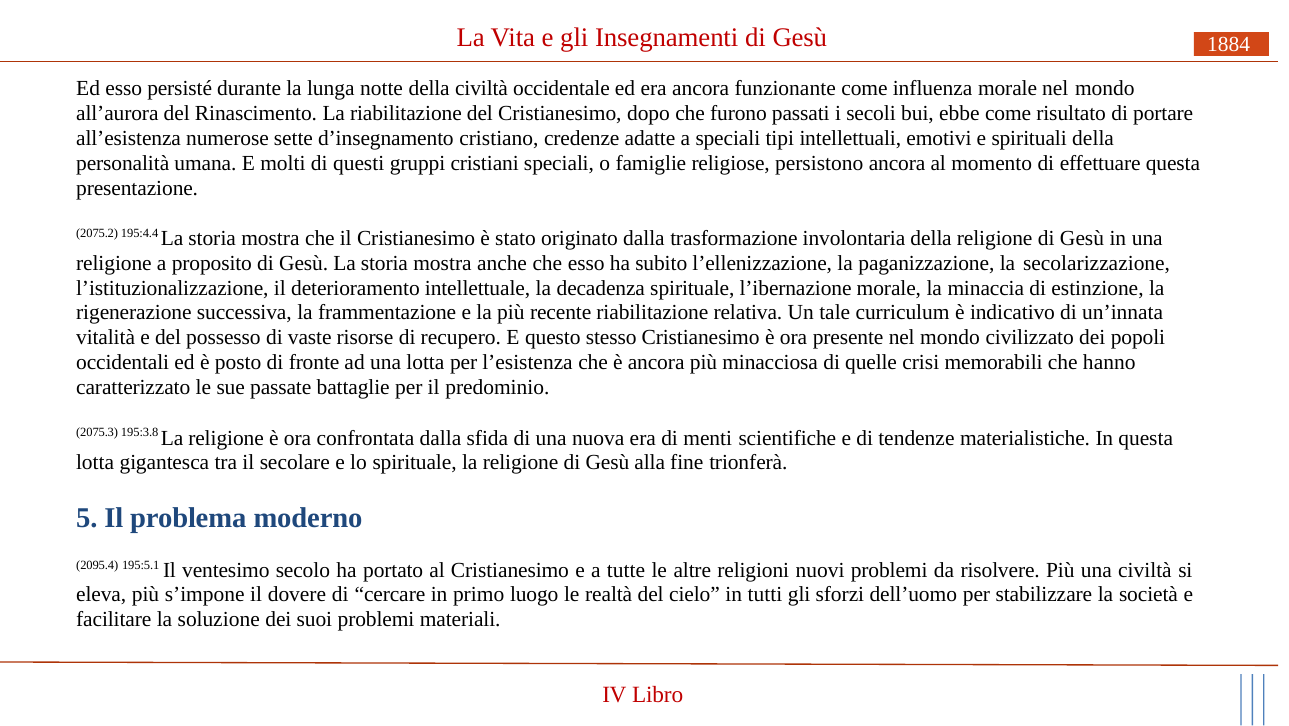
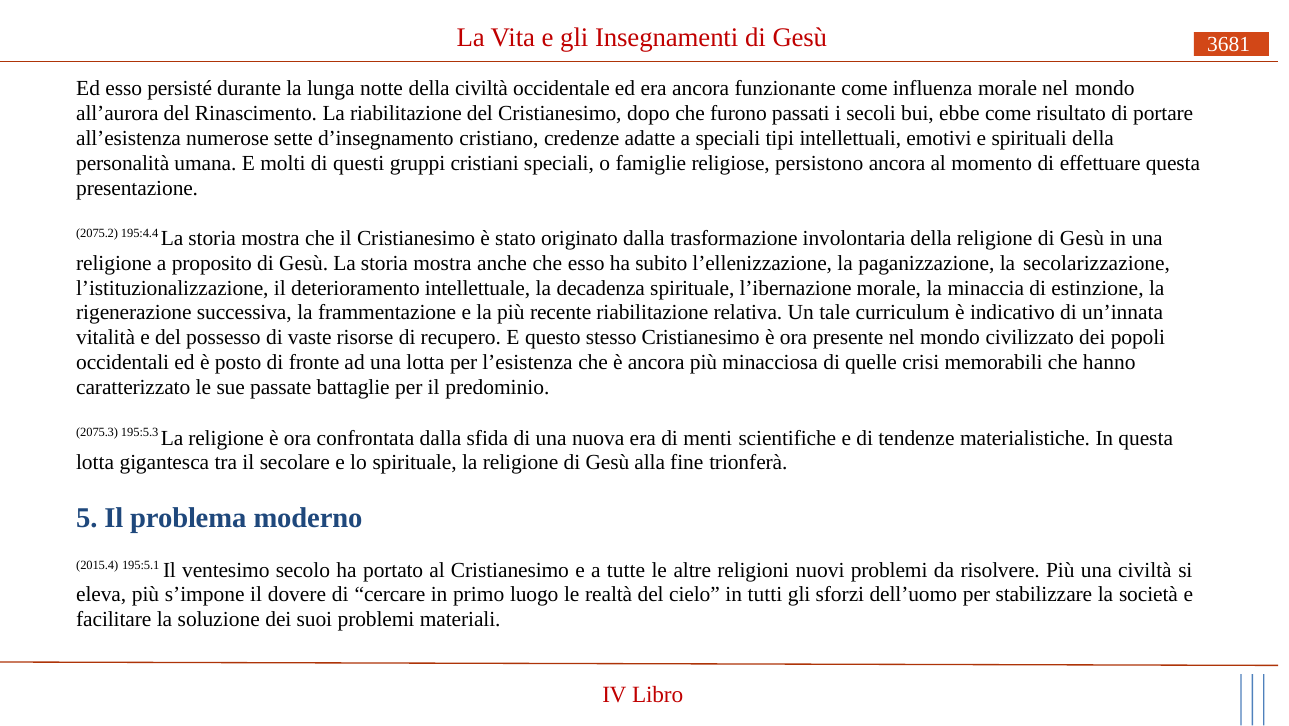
1884: 1884 -> 3681 (1229, 44)
195:3.8: 195:3.8 -> 195:5.3 (140, 433)
2095.4: 2095.4 -> 2015.4 (97, 565)
